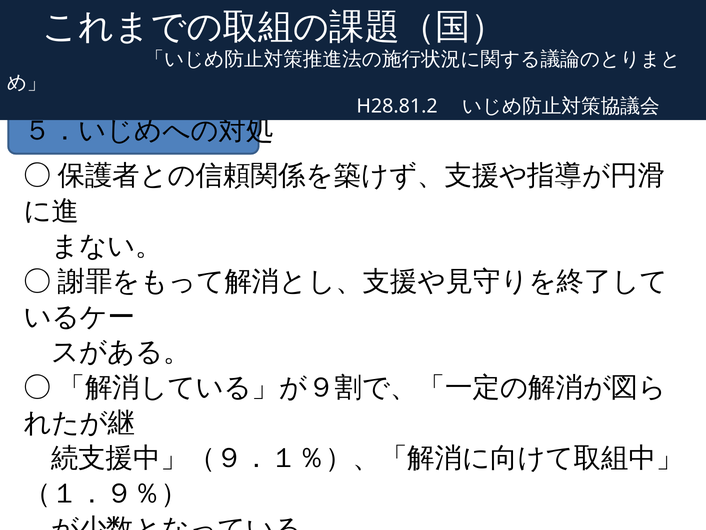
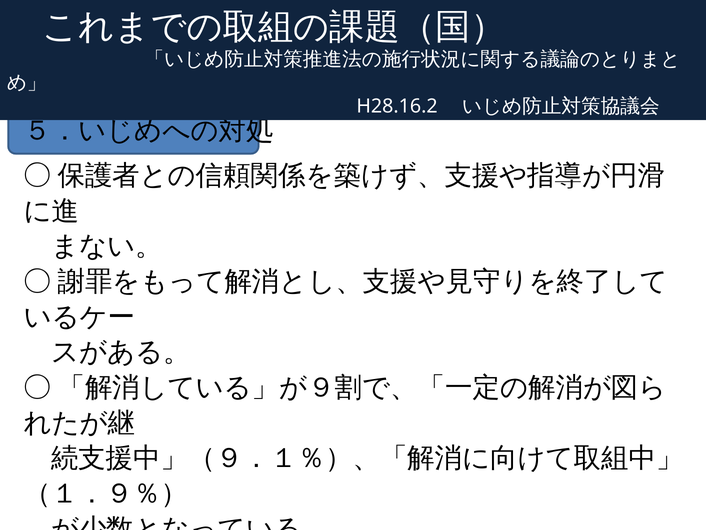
H28.81.2: H28.81.2 -> H28.16.2 (397, 106)
